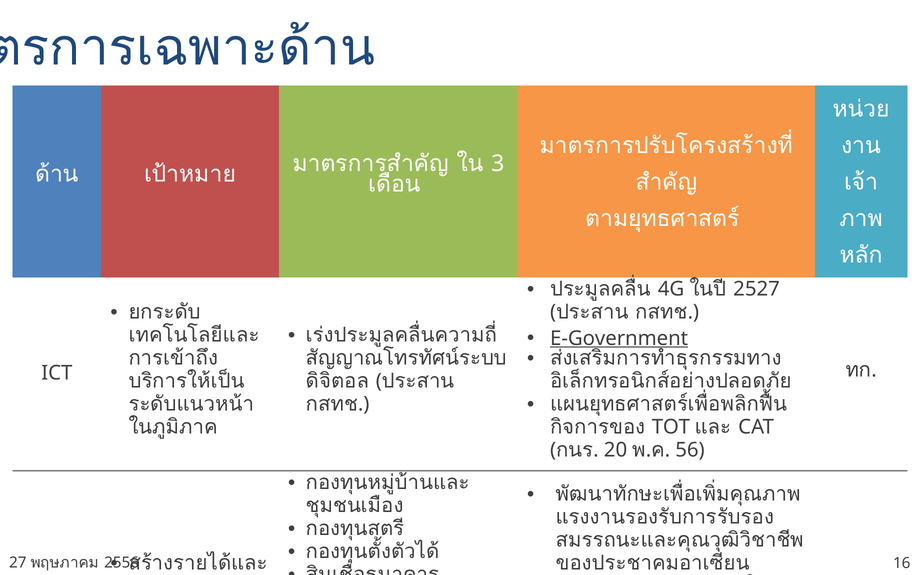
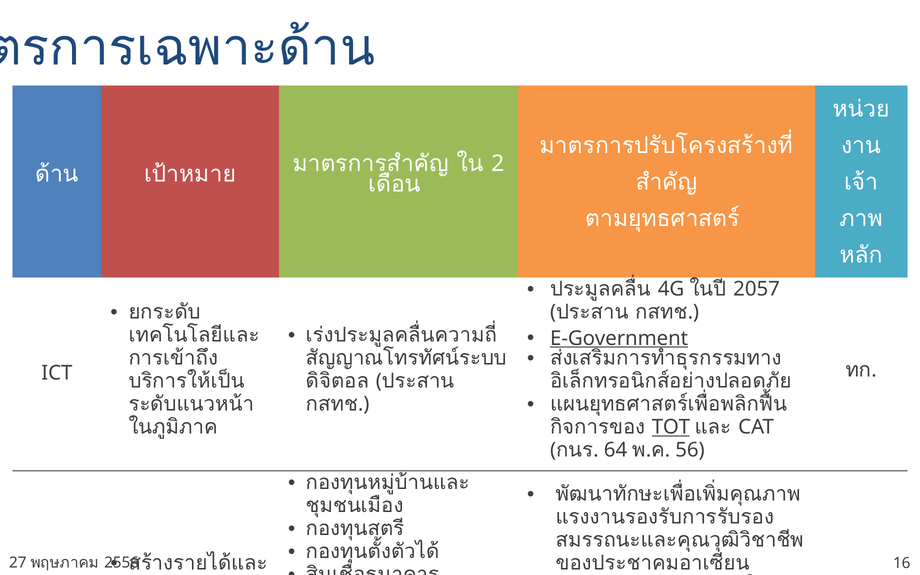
3: 3 -> 2 (498, 164)
2527: 2527 -> 2057 (757, 289)
TOT underline: none -> present (671, 427)
20: 20 -> 64 (616, 450)
